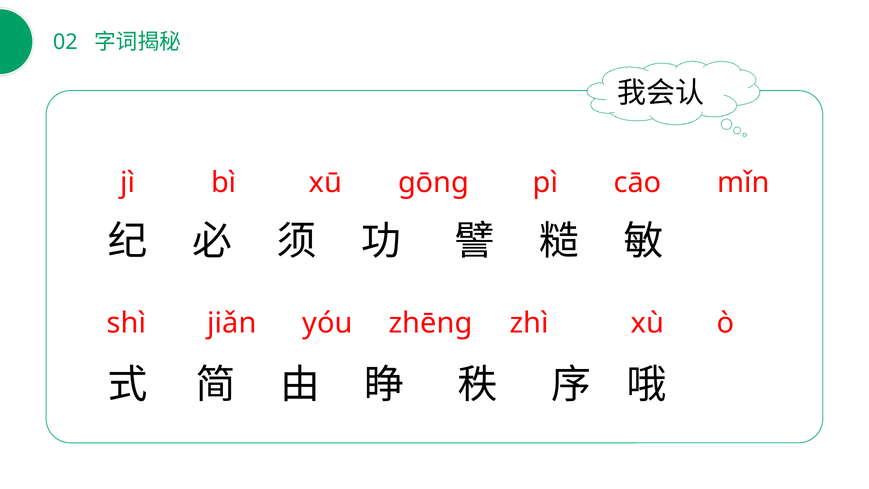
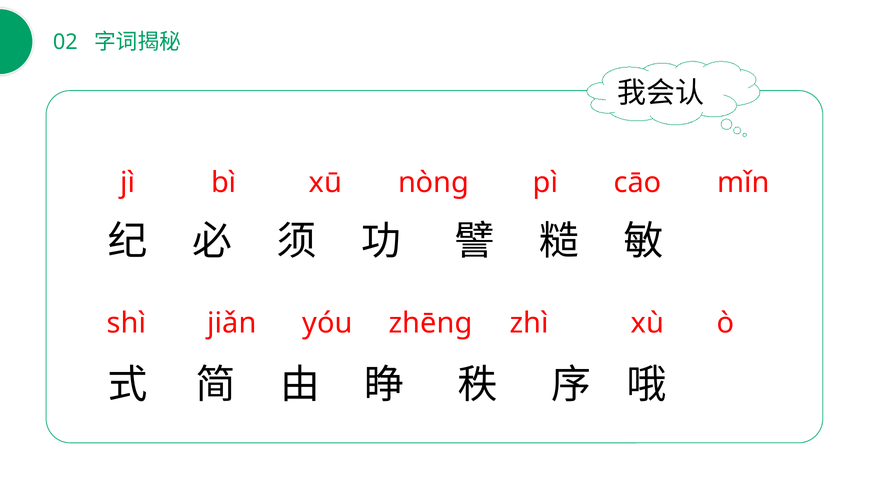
gōng: gōng -> nònɡ (434, 183)
